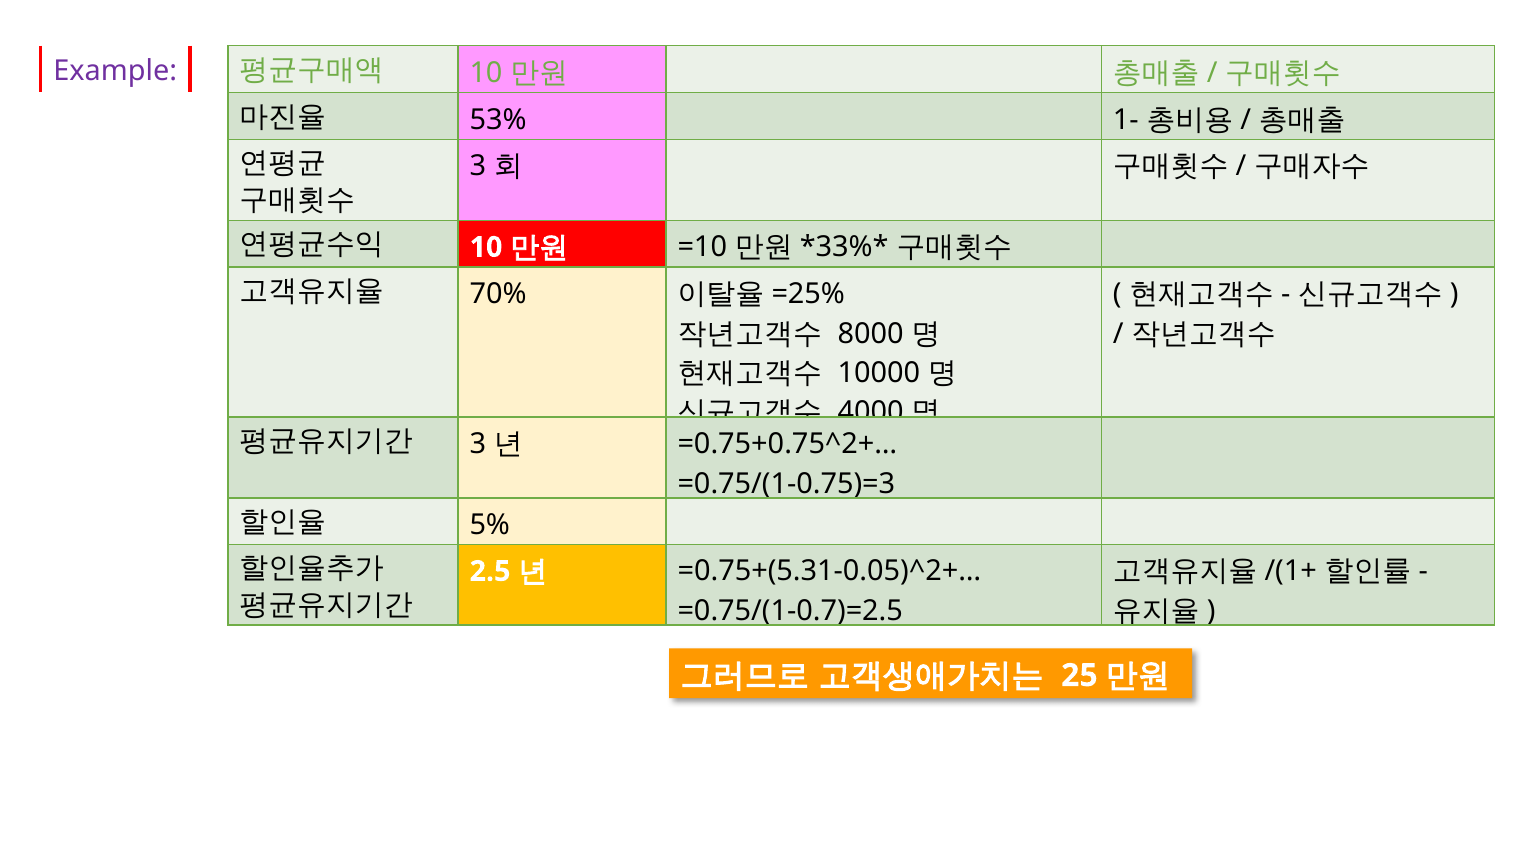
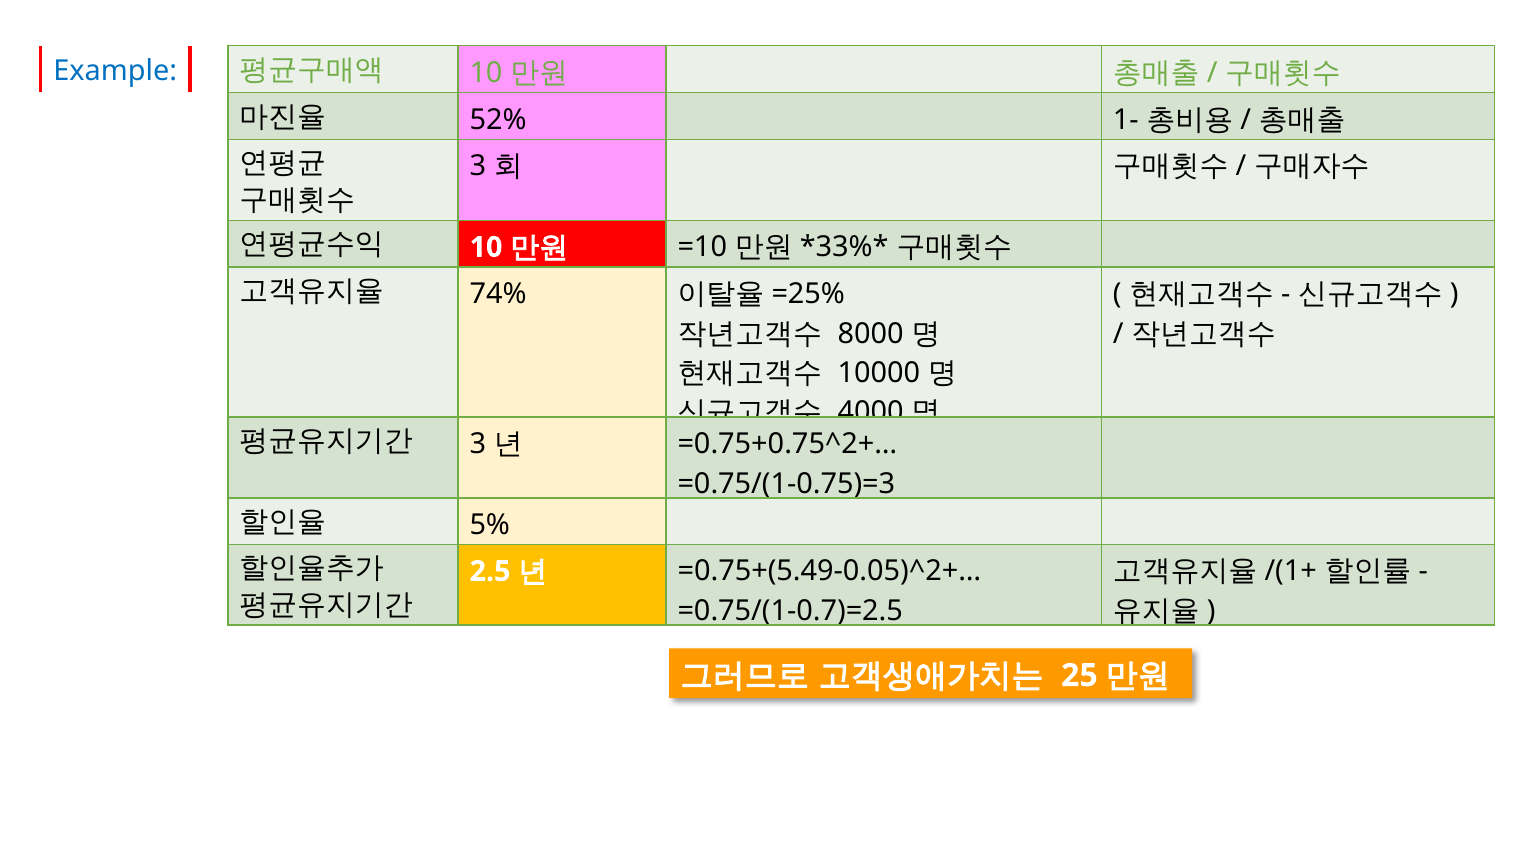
Example colour: purple -> blue (115, 71)
53%: 53% -> 52% (498, 120)
70%: 70% -> 74% (498, 294)
=0.75+(5.31-0.05)^2+…: =0.75+(5.31-0.05)^2+… -> =0.75+(5.49-0.05)^2+… (829, 571)
